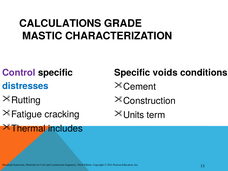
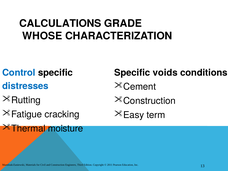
MASTIC: MASTIC -> WHOSE (42, 36)
Control colour: purple -> blue (19, 73)
Units: Units -> Easy (134, 115)
includes: includes -> moisture (65, 128)
